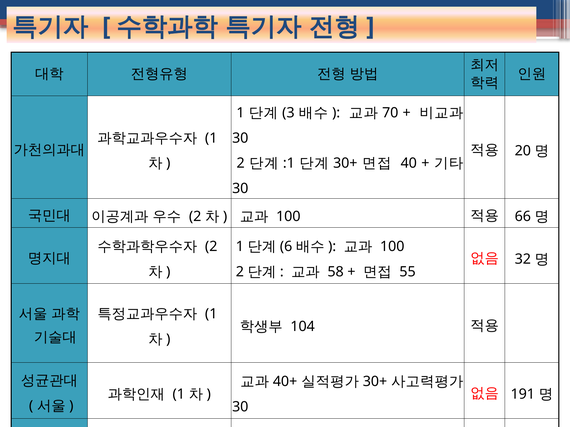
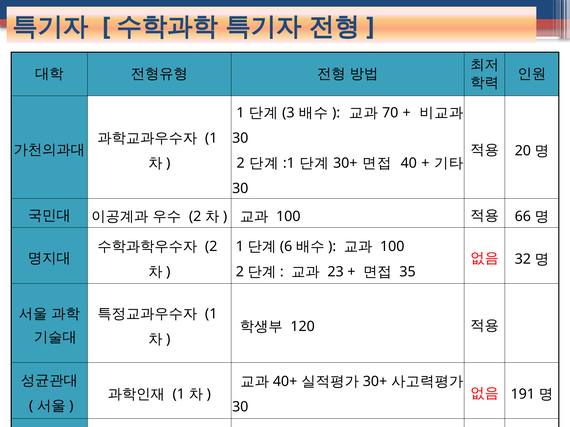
58: 58 -> 23 (336, 272)
55: 55 -> 35 (408, 272)
104: 104 -> 120 (303, 327)
